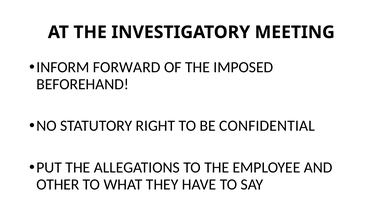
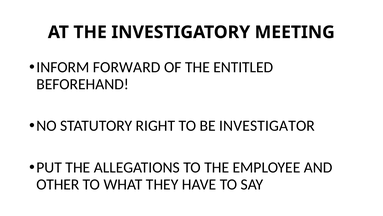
IMPOSED: IMPOSED -> ENTITLED (243, 67)
CONFIDENTIAL: CONFIDENTIAL -> INVESTIGATOR (267, 125)
